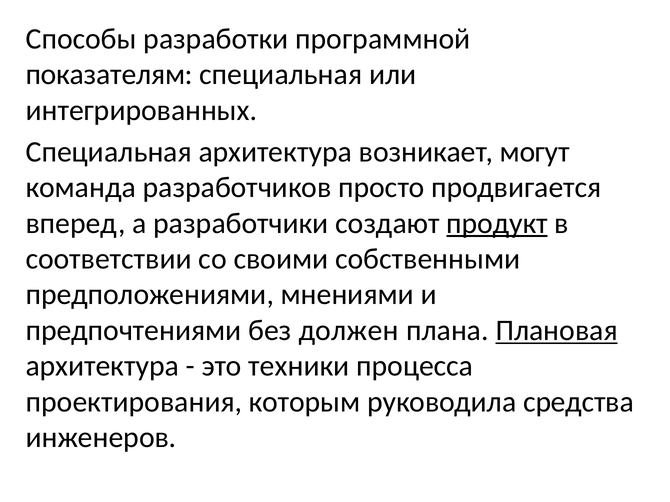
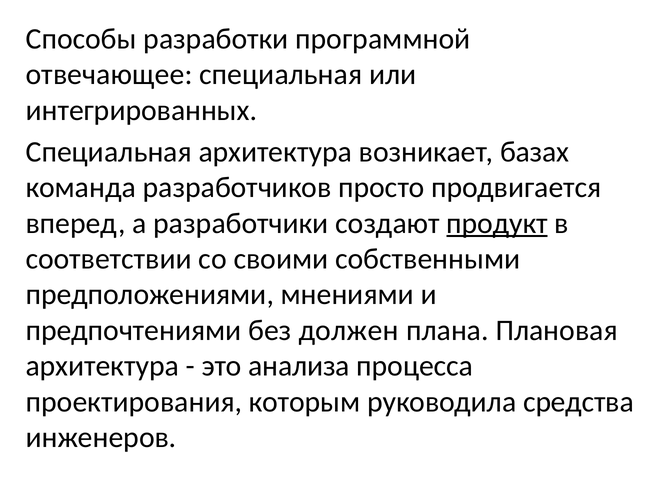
показателям: показателям -> отвечающее (109, 75)
могут: могут -> базах (535, 152)
Плановая underline: present -> none (557, 331)
техники: техники -> анализа (299, 366)
